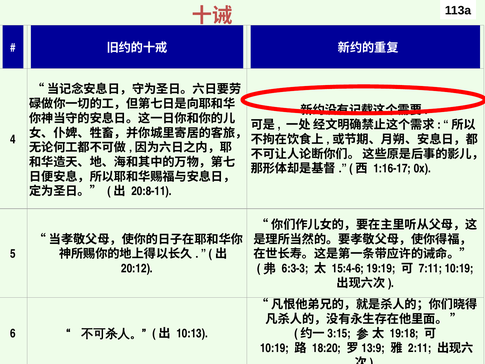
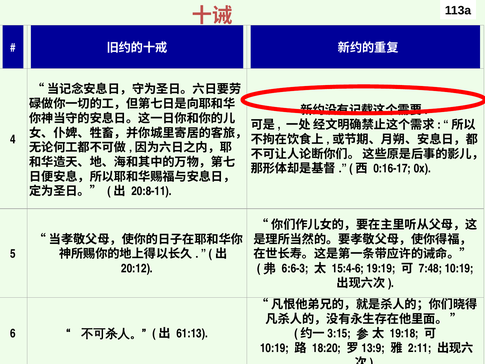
1:16-17: 1:16-17 -> 0:16-17 (392, 168)
6:3-3: 6:3-3 -> 6:6-3 (295, 268)
7:11: 7:11 -> 7:48 (430, 268)
10:13: 10:13 -> 61:13 (192, 333)
